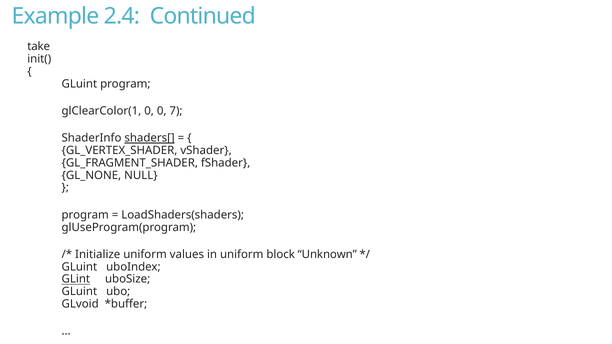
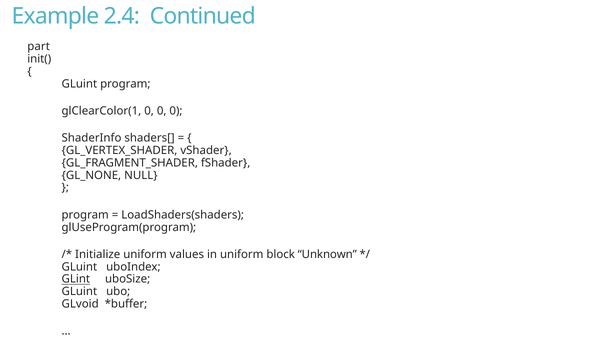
take: take -> part (39, 47)
0 0 7: 7 -> 0 (176, 111)
shaders[ underline: present -> none (150, 138)
